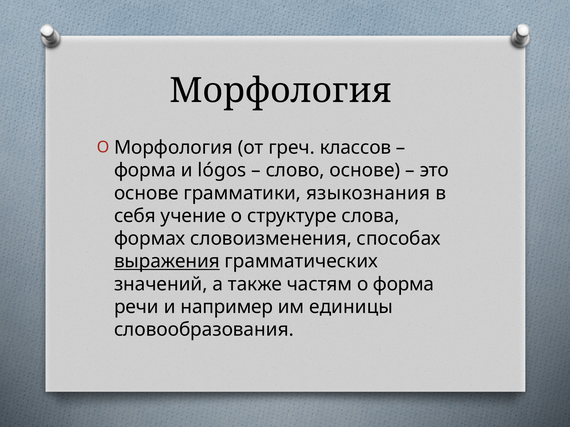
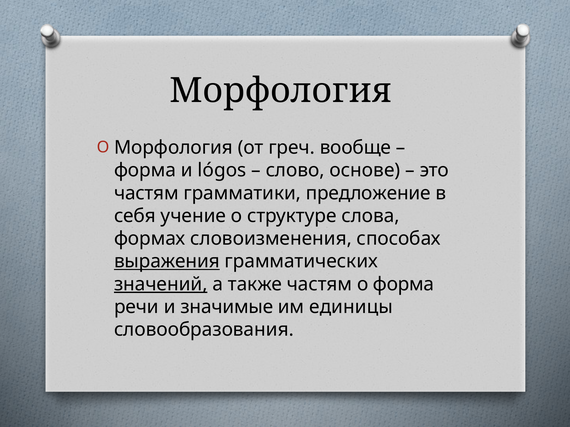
классов: классов -> вообще (355, 148)
основе: основе -> частям (146, 193)
языкознания: языкознания -> предложение (368, 193)
значений underline: none -> present (161, 284)
например: например -> значимые (227, 307)
